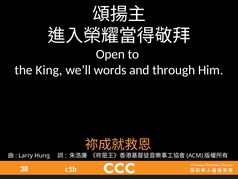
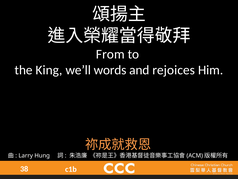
Open: Open -> From (110, 54)
through: through -> rejoices (174, 70)
